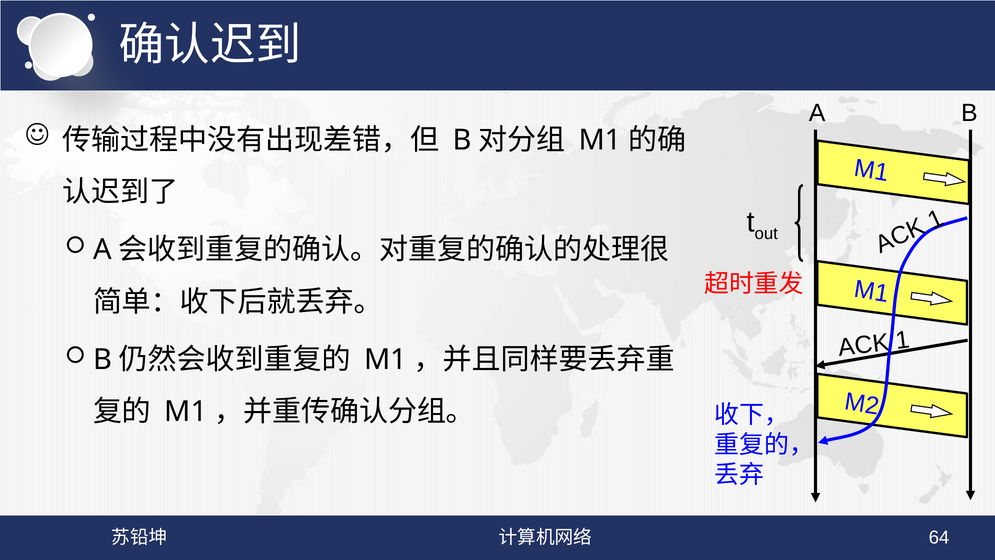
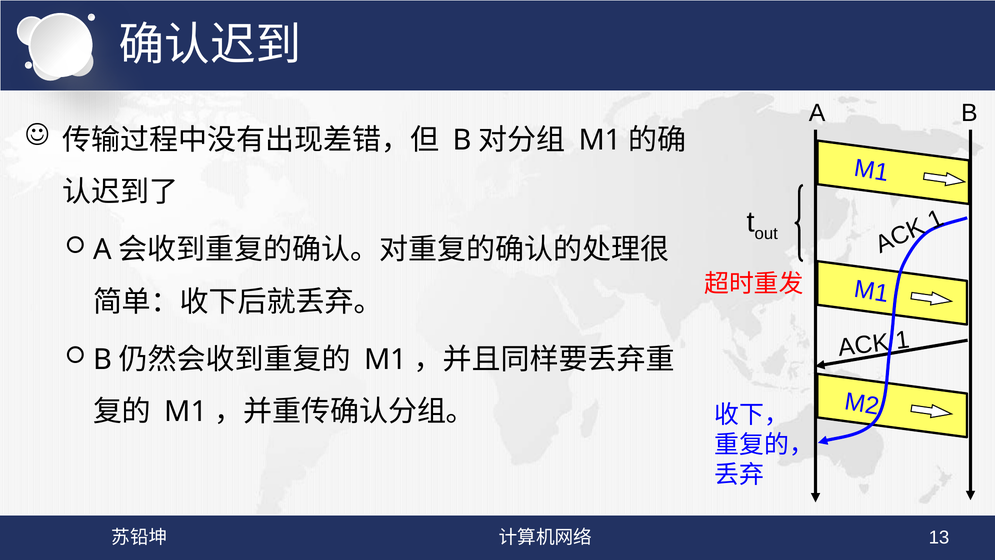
64: 64 -> 13 (939, 538)
